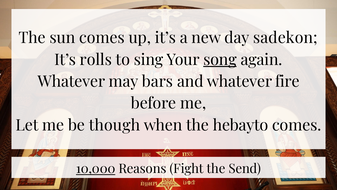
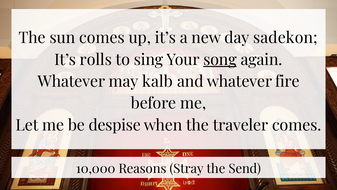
bars: bars -> kalb (157, 81)
though: though -> despise (115, 125)
hebayto: hebayto -> traveler (241, 125)
10,000 underline: present -> none (96, 169)
Fight: Fight -> Stray (187, 169)
